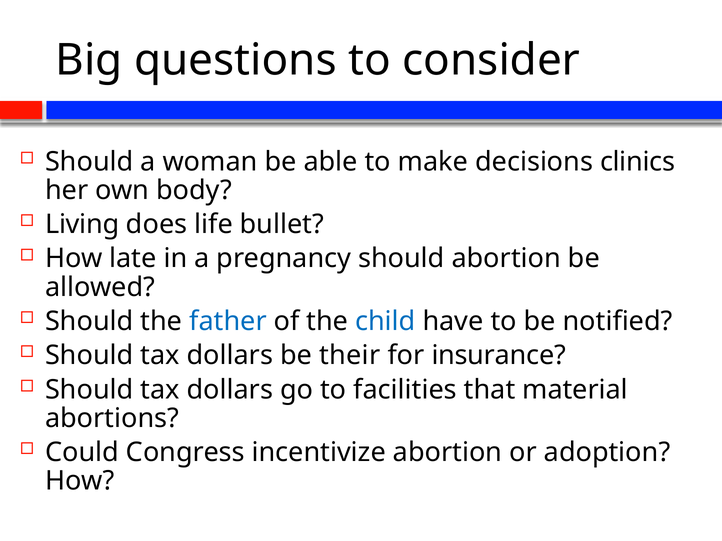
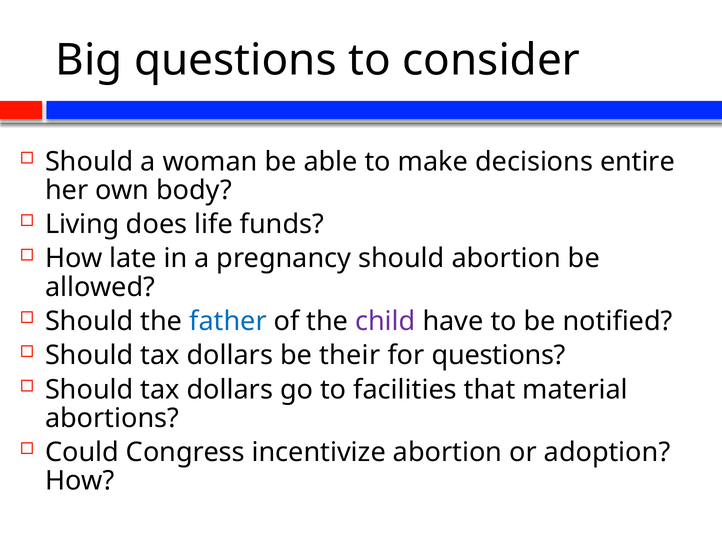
clinics: clinics -> entire (637, 162)
bullet: bullet -> funds (282, 225)
child colour: blue -> purple (385, 322)
for insurance: insurance -> questions (499, 356)
